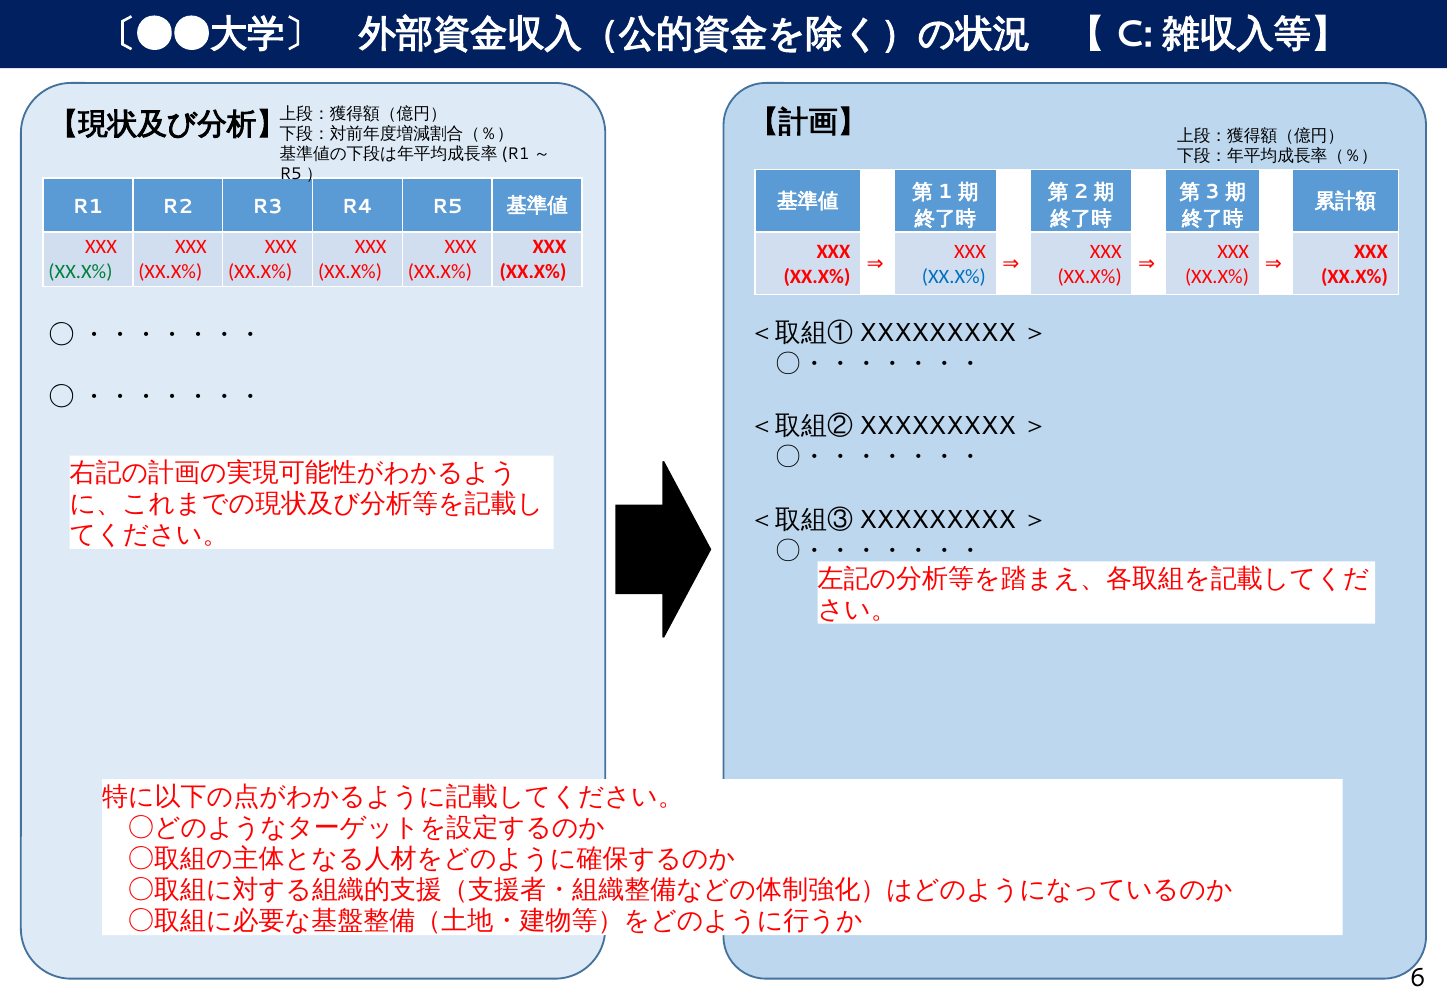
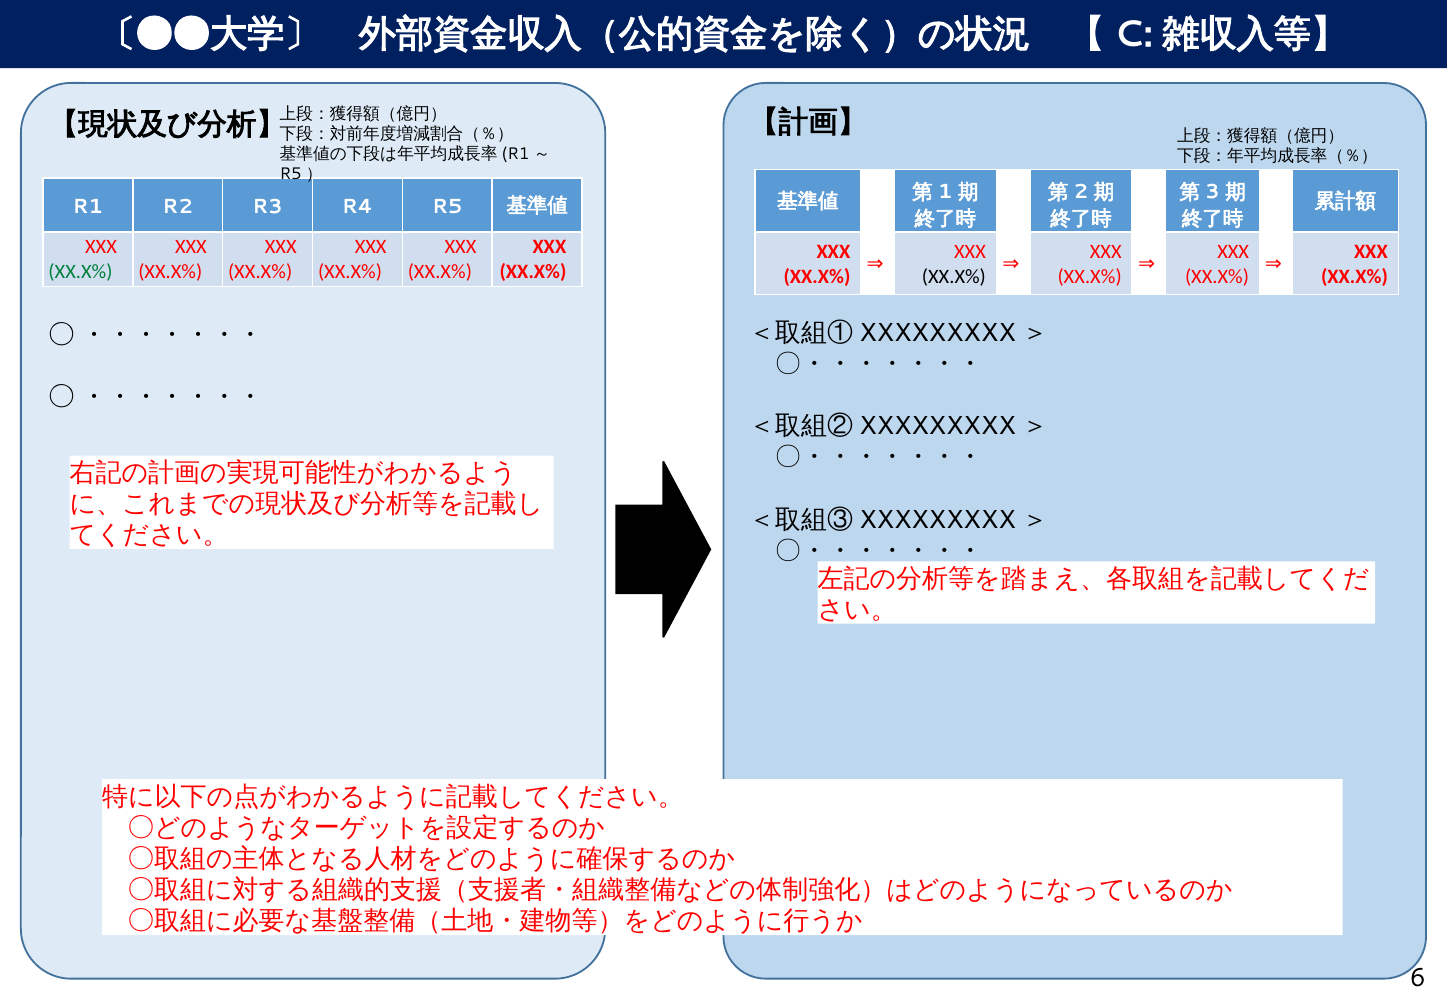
XX.X% colour: blue -> black (954, 277)
